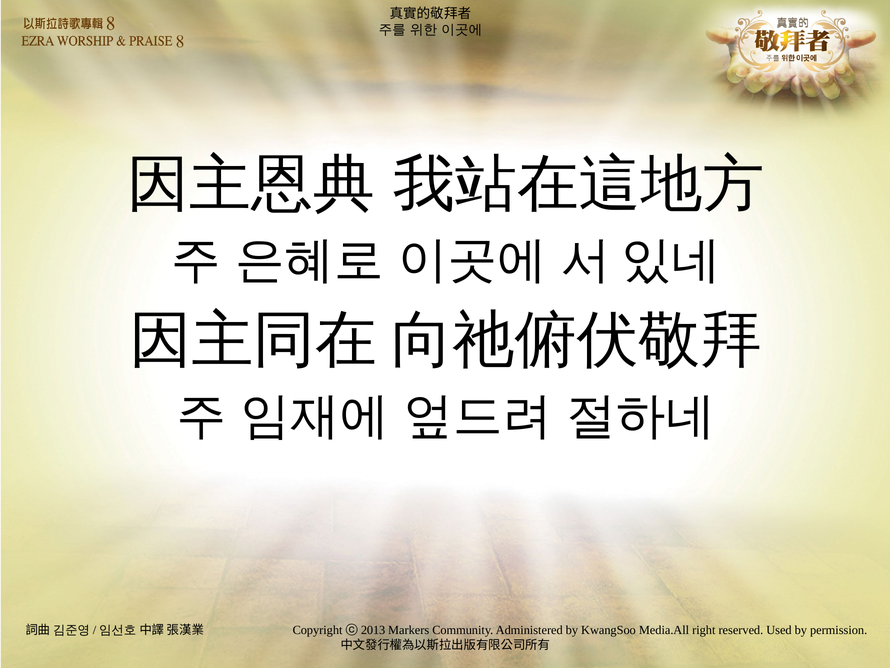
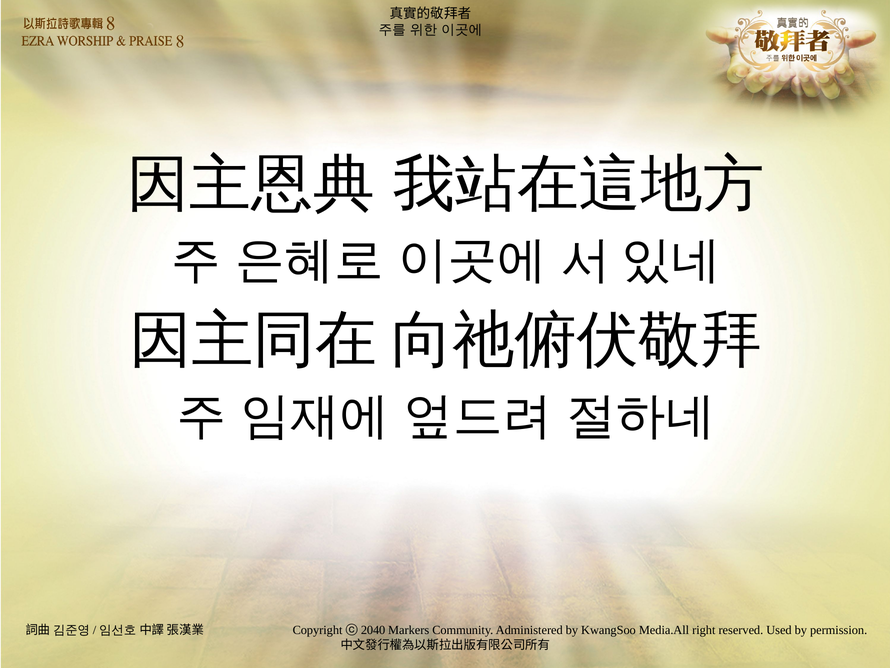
2013: 2013 -> 2040 (373, 630)
